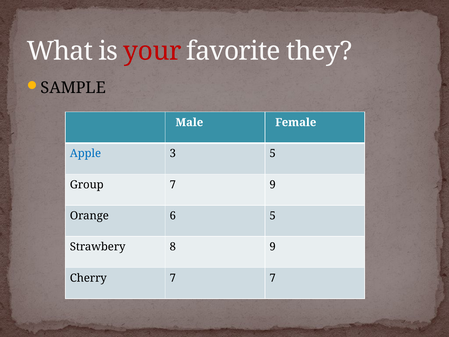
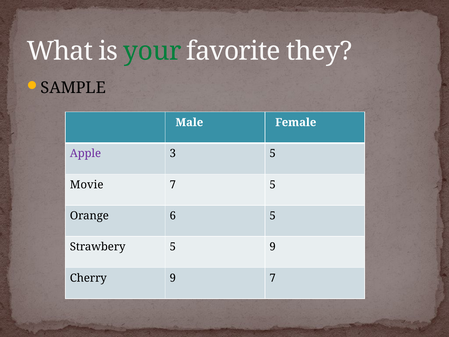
your colour: red -> green (152, 51)
Apple colour: blue -> purple (85, 153)
Group: Group -> Movie (87, 185)
7 9: 9 -> 5 (273, 185)
Strawbery 8: 8 -> 5 (173, 247)
Cherry 7: 7 -> 9 (173, 278)
